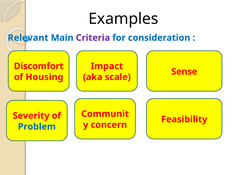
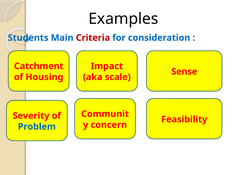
Relevant: Relevant -> Students (28, 38)
Criteria colour: purple -> red (93, 38)
Discomfort: Discomfort -> Catchment (39, 66)
